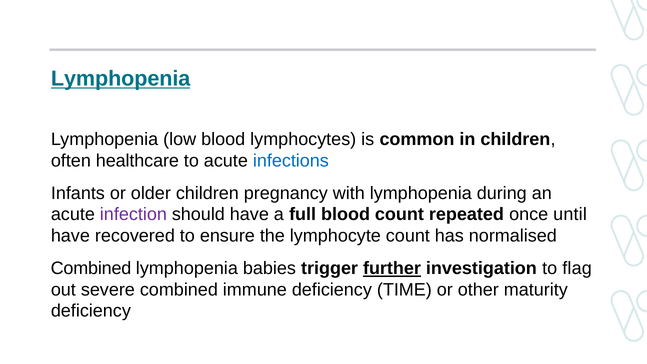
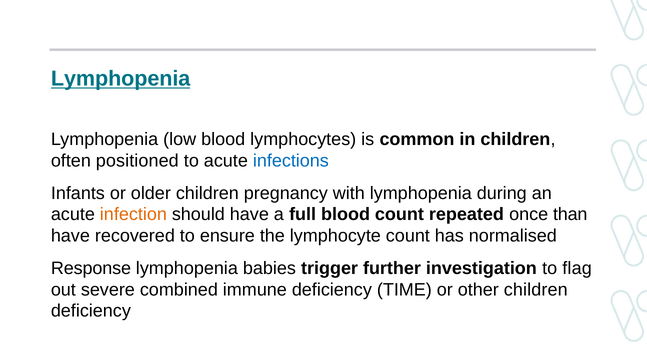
healthcare: healthcare -> positioned (137, 161)
infection colour: purple -> orange (133, 215)
until: until -> than (570, 215)
Combined: Combined -> Response (91, 269)
further underline: present -> none (392, 269)
other maturity: maturity -> children (536, 290)
